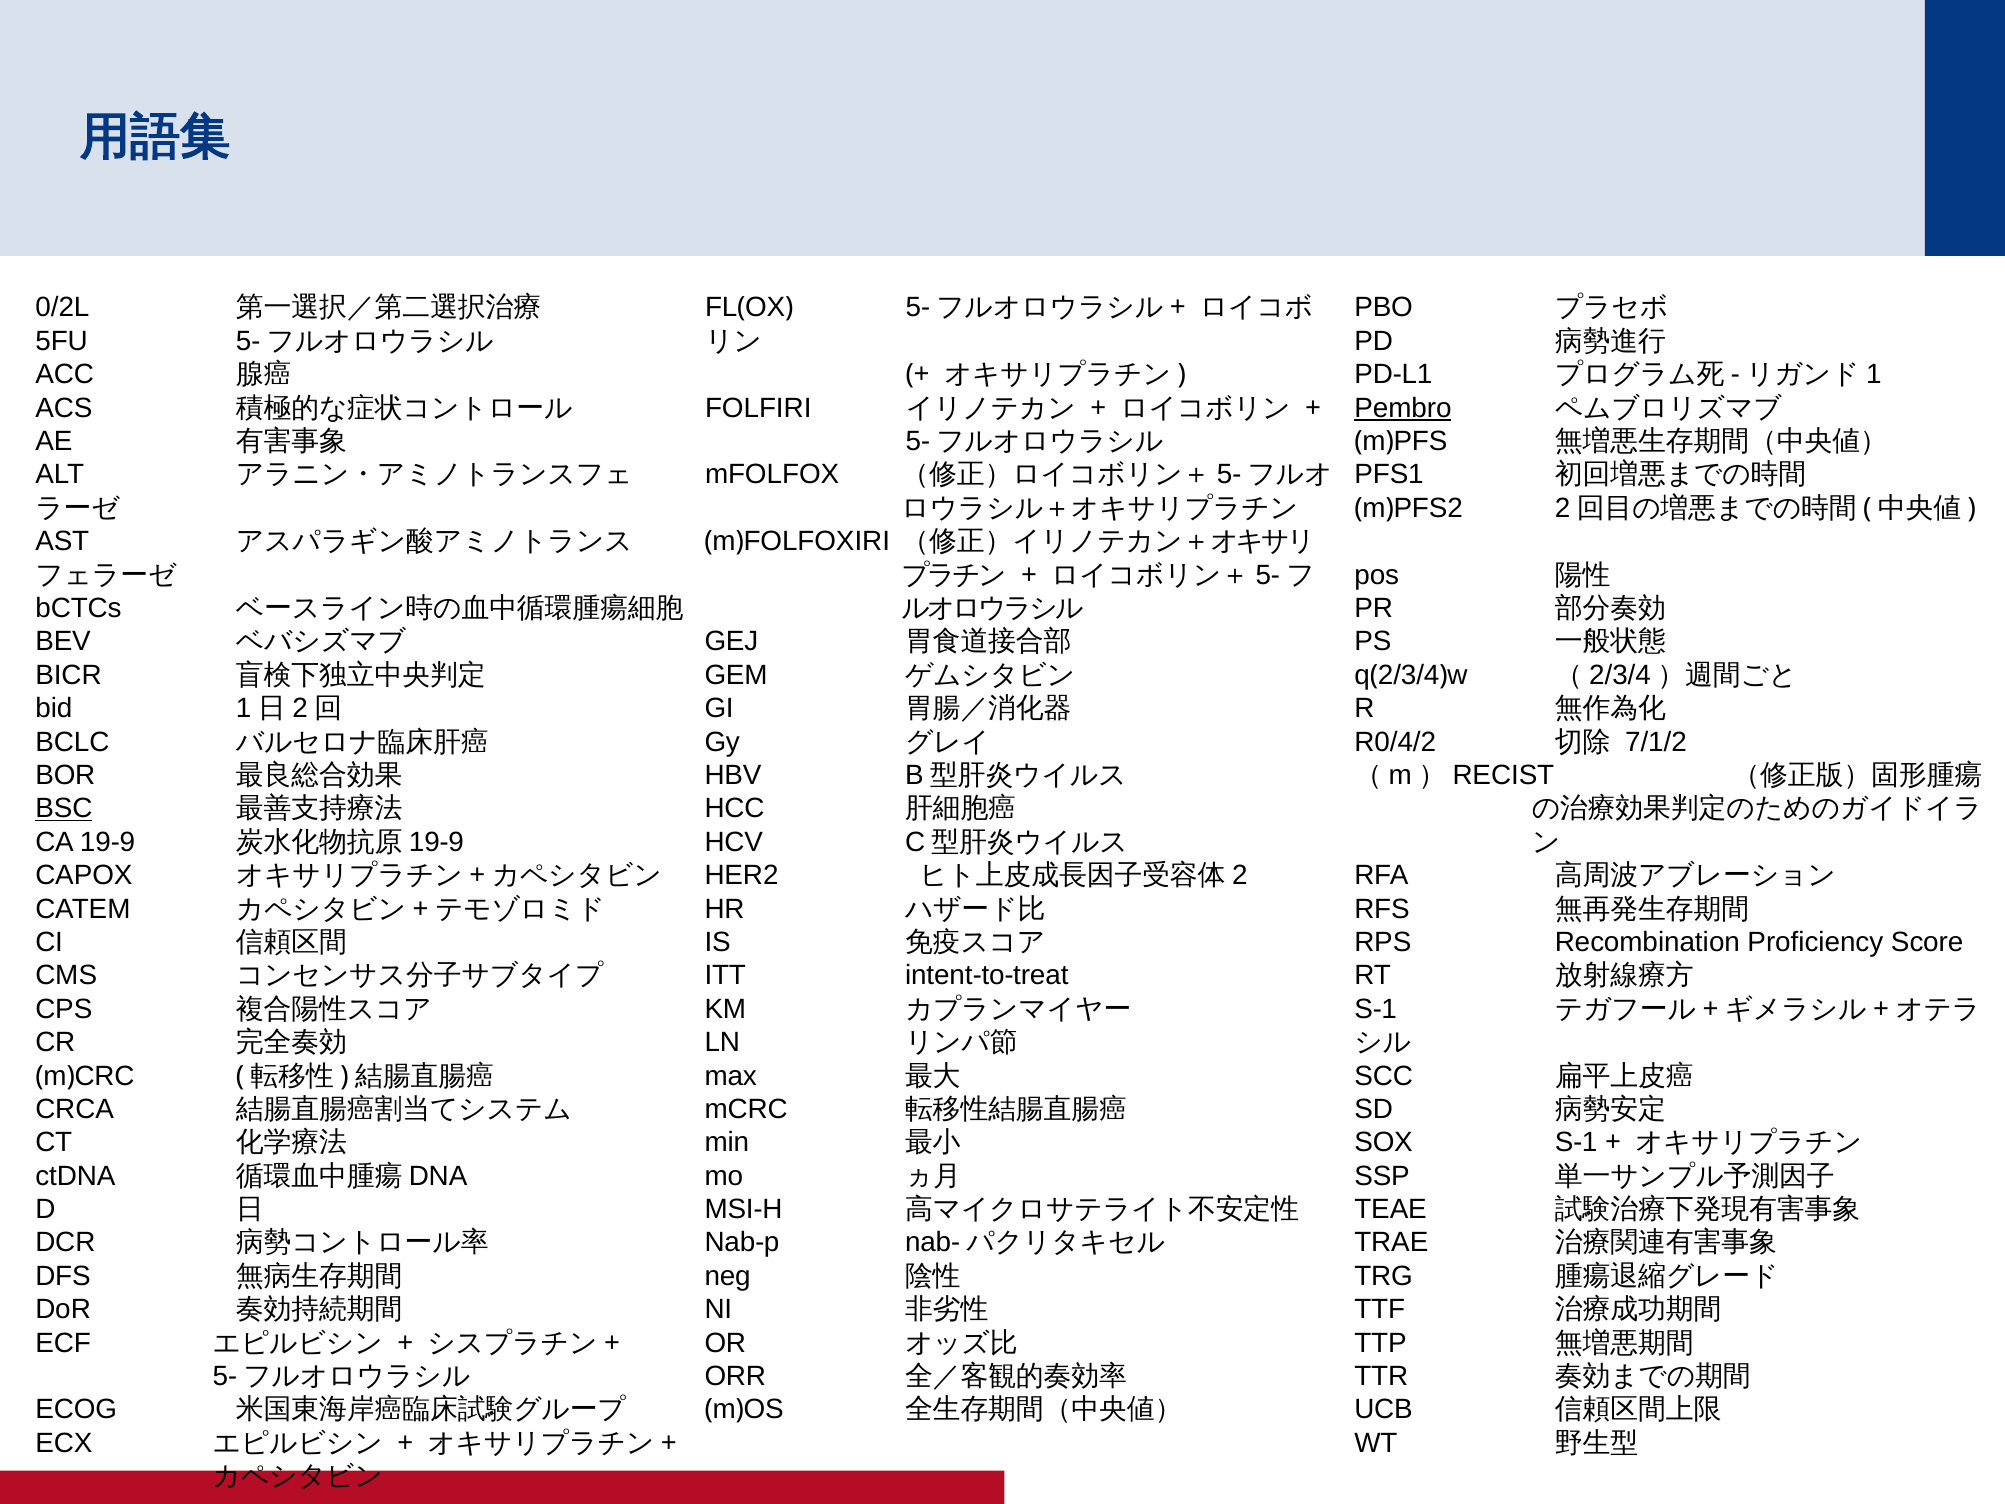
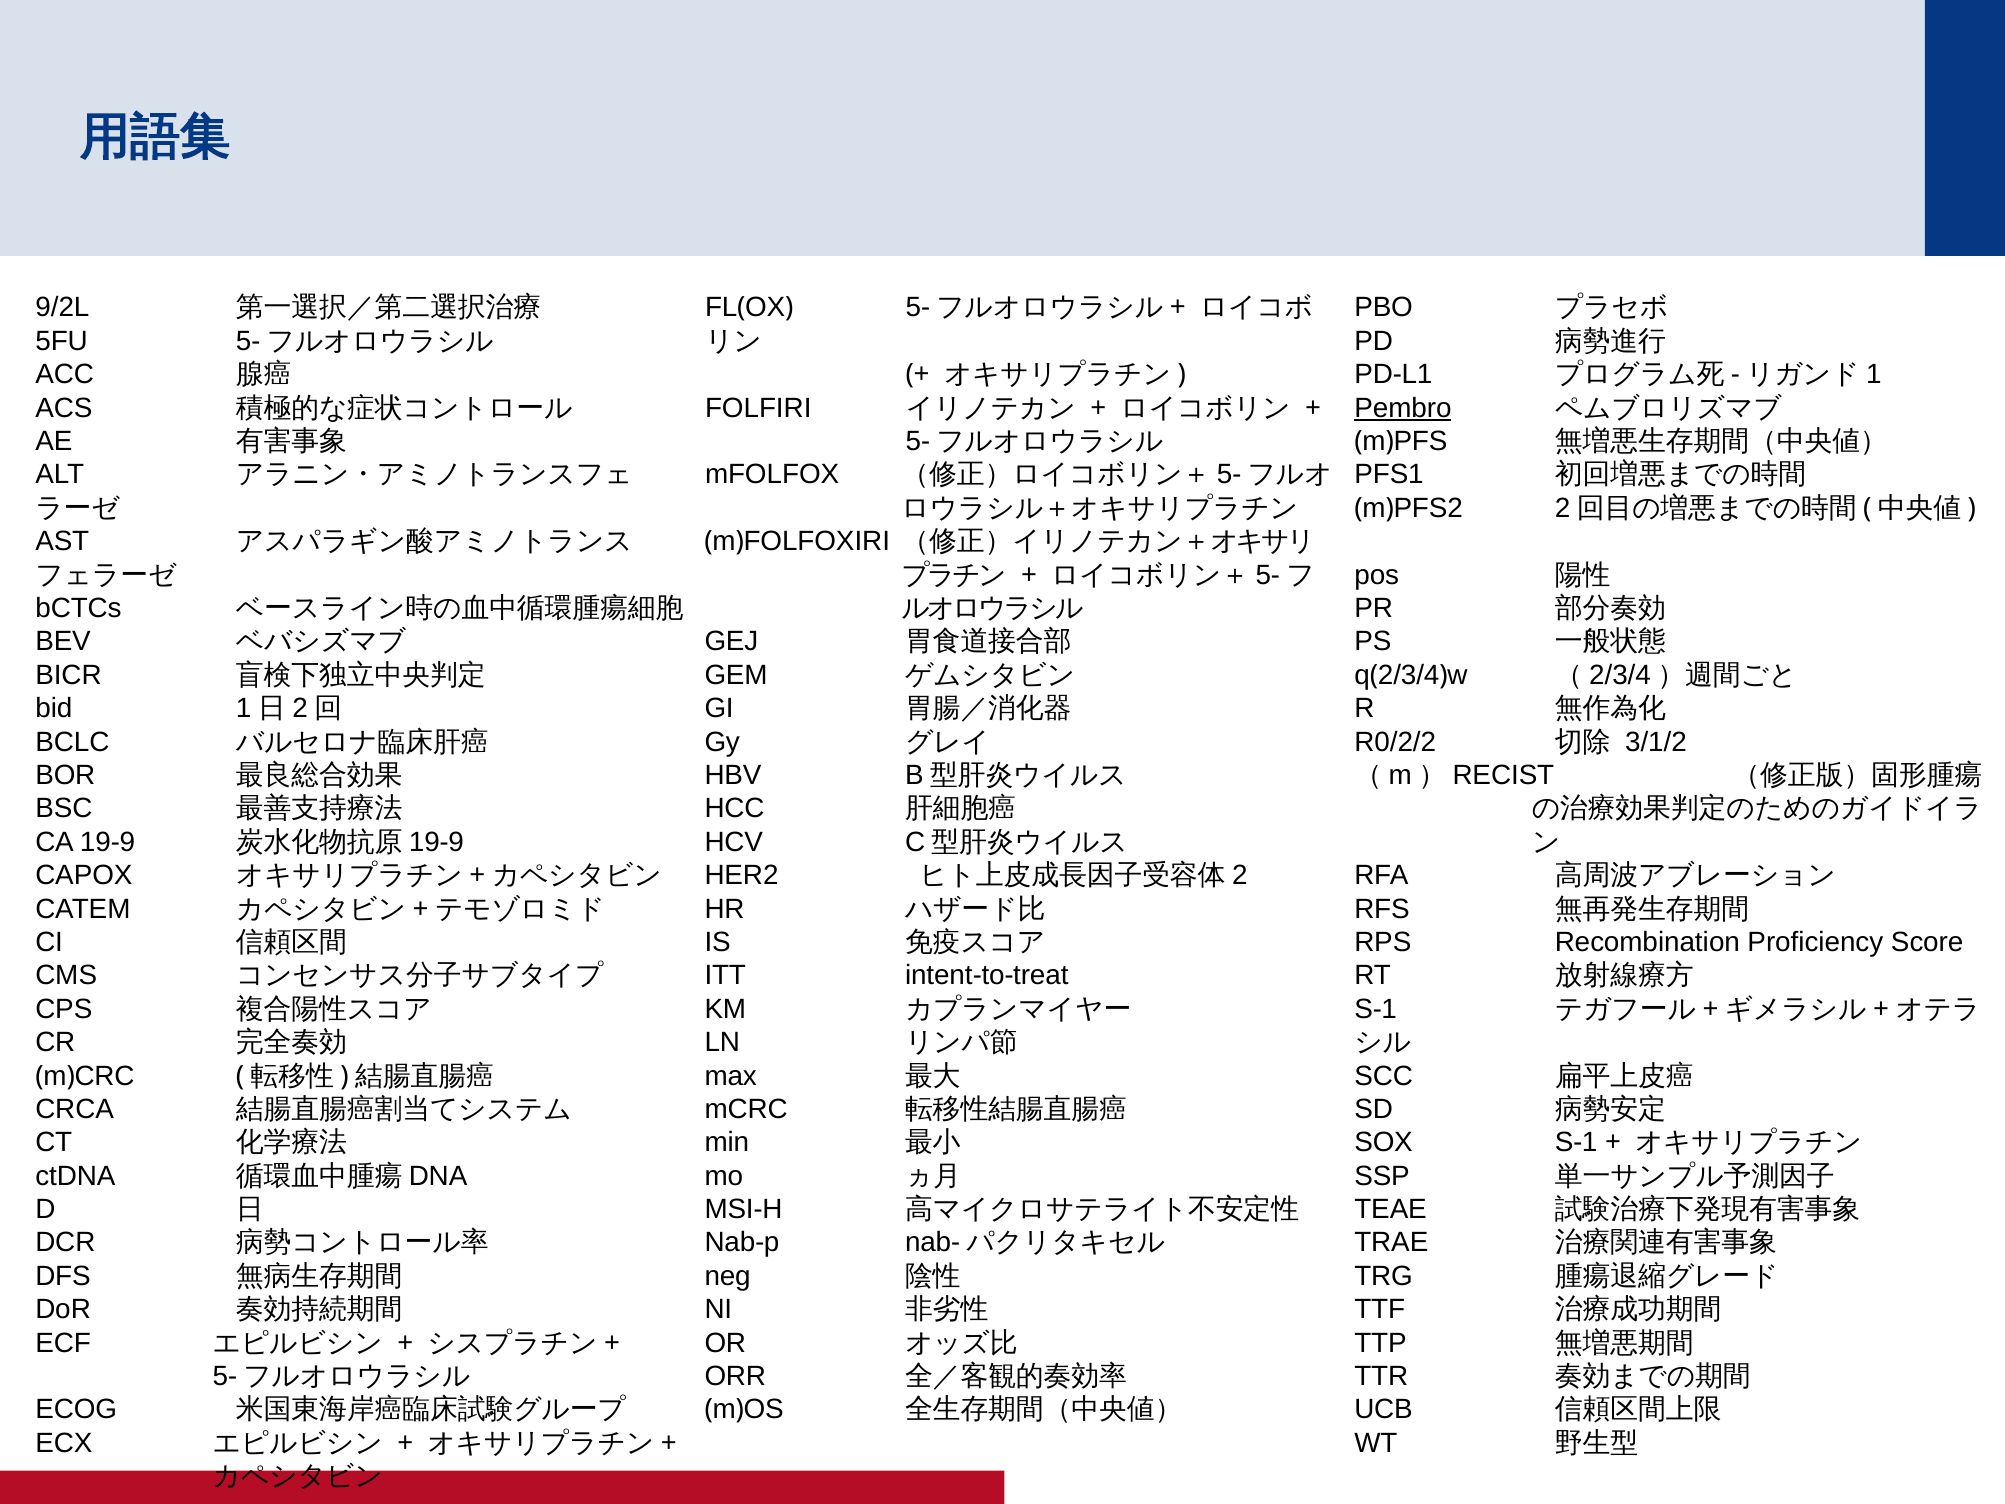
0/2L: 0/2L -> 9/2L (62, 308)
R0/4/2: R0/4/2 -> R0/2/2 (1395, 742)
7/1/2: 7/1/2 -> 3/1/2 (1656, 742)
BSC underline: present -> none (64, 809)
